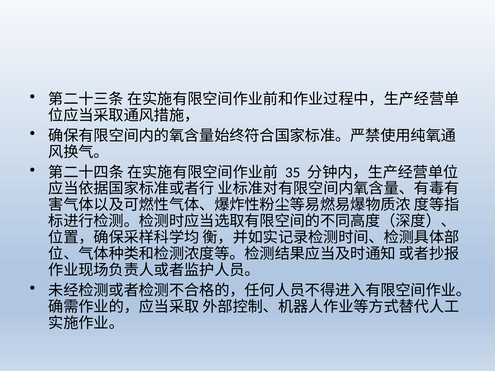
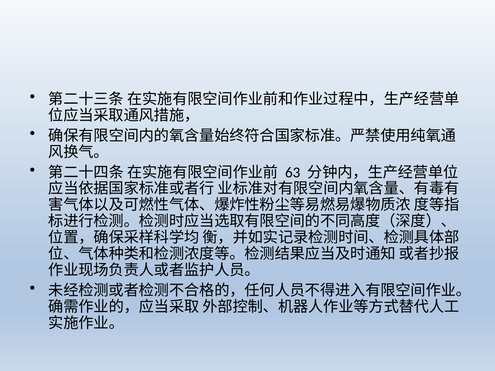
35: 35 -> 63 (293, 172)
